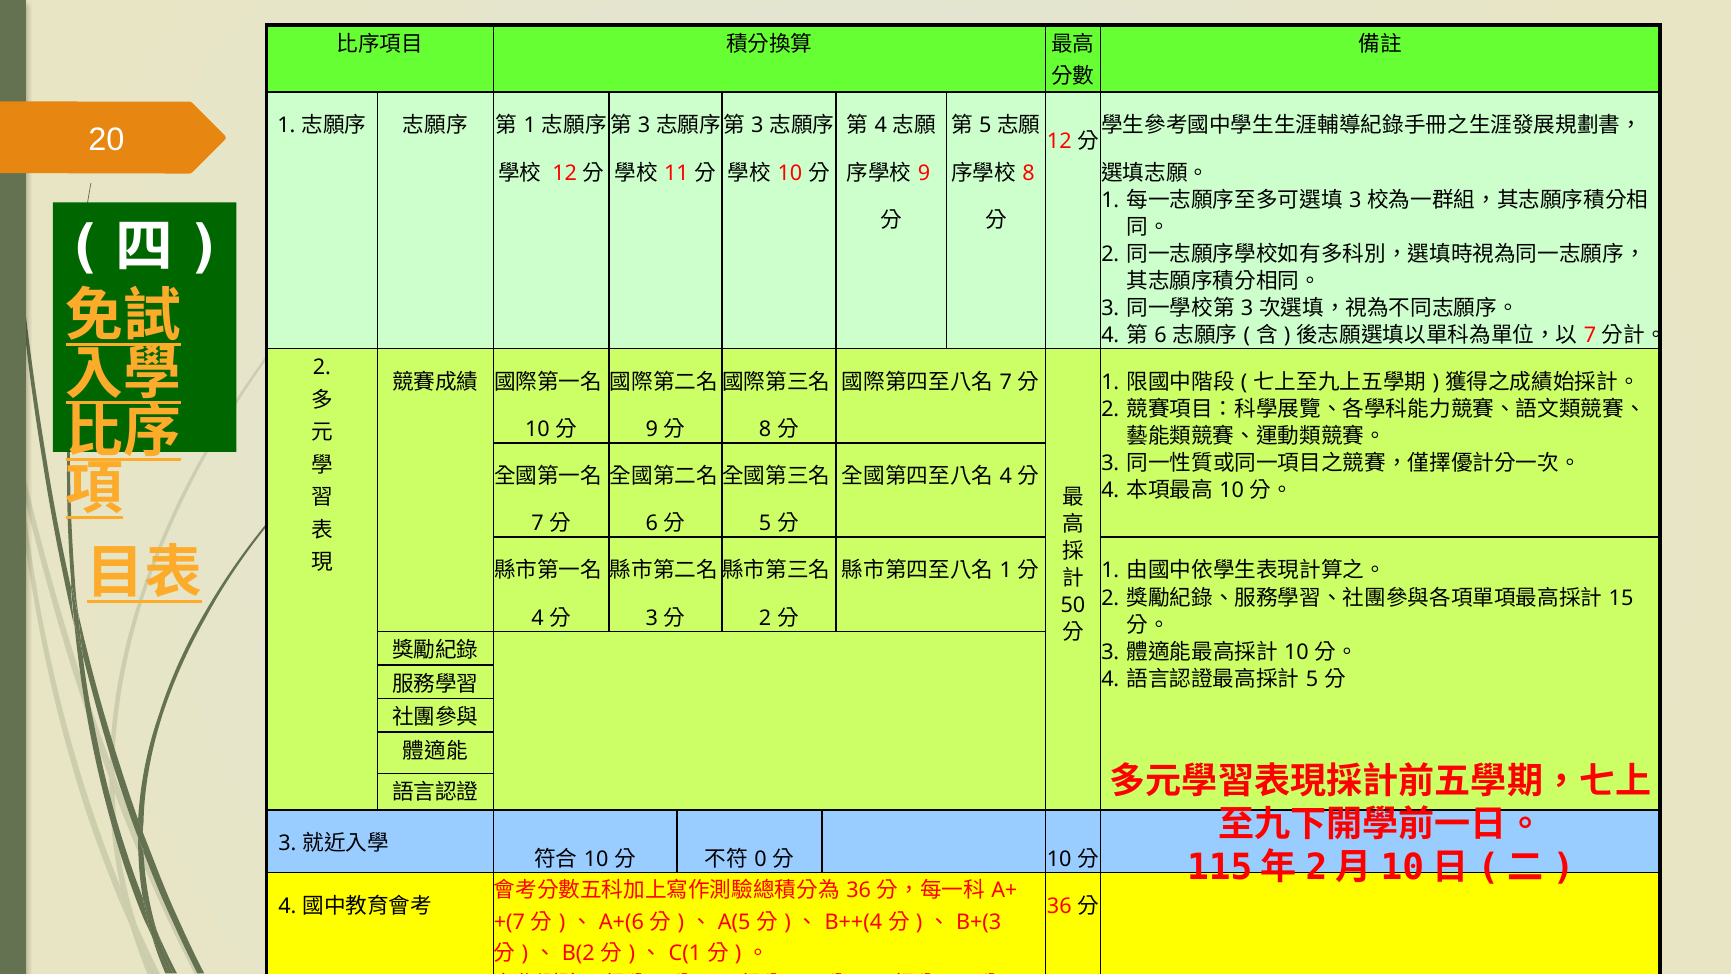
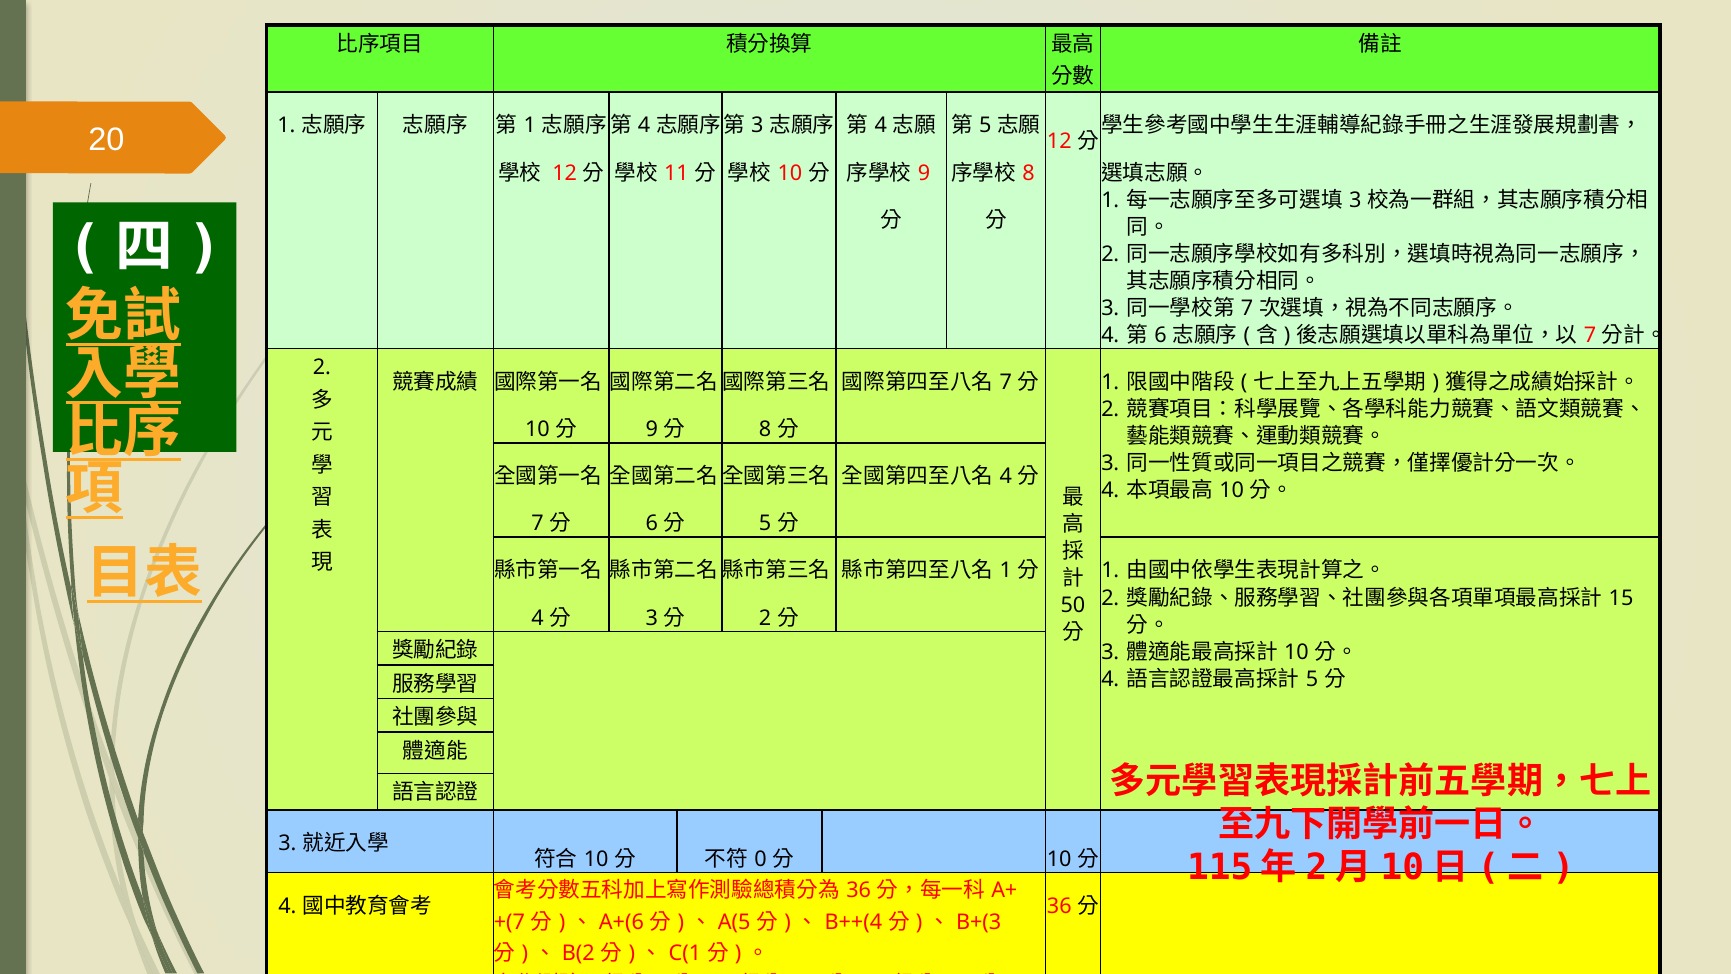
3: 3 -> 4 (644, 126)
3: 3 -> 7 (1247, 308)
